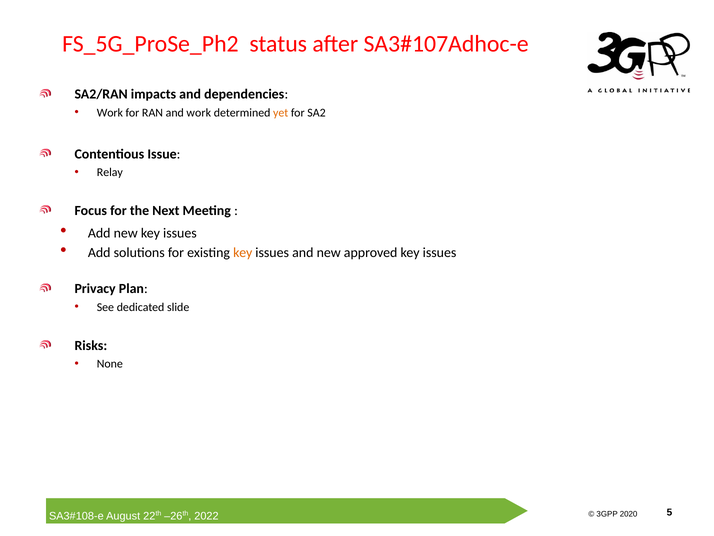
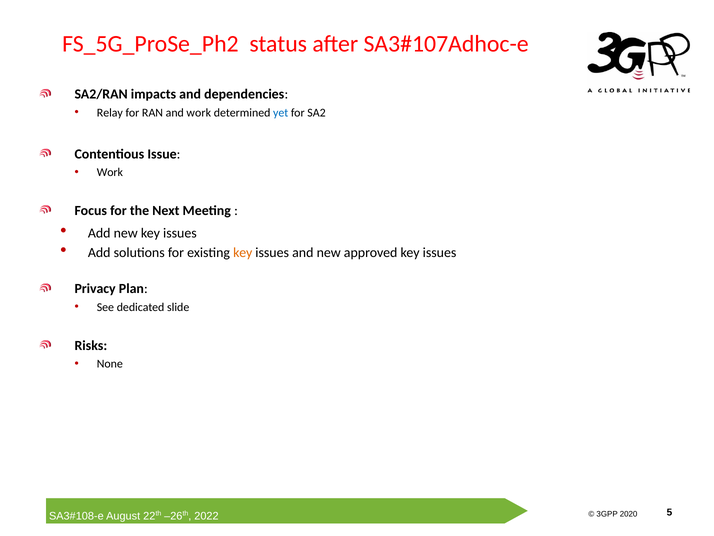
Work: Work -> Relay (110, 113)
yet colour: orange -> blue (281, 113)
Relay: Relay -> Work (110, 172)
